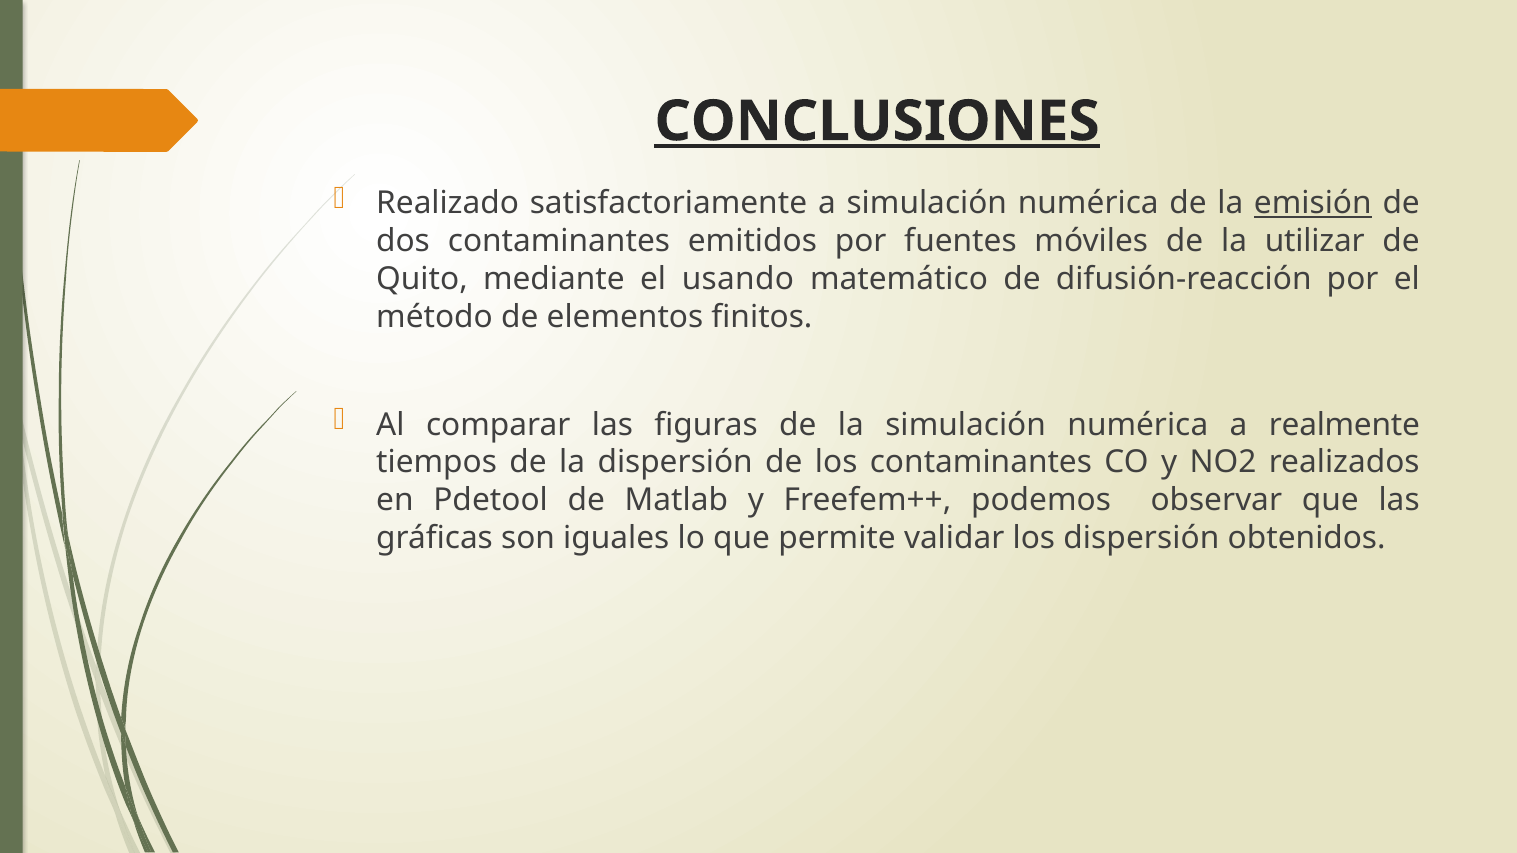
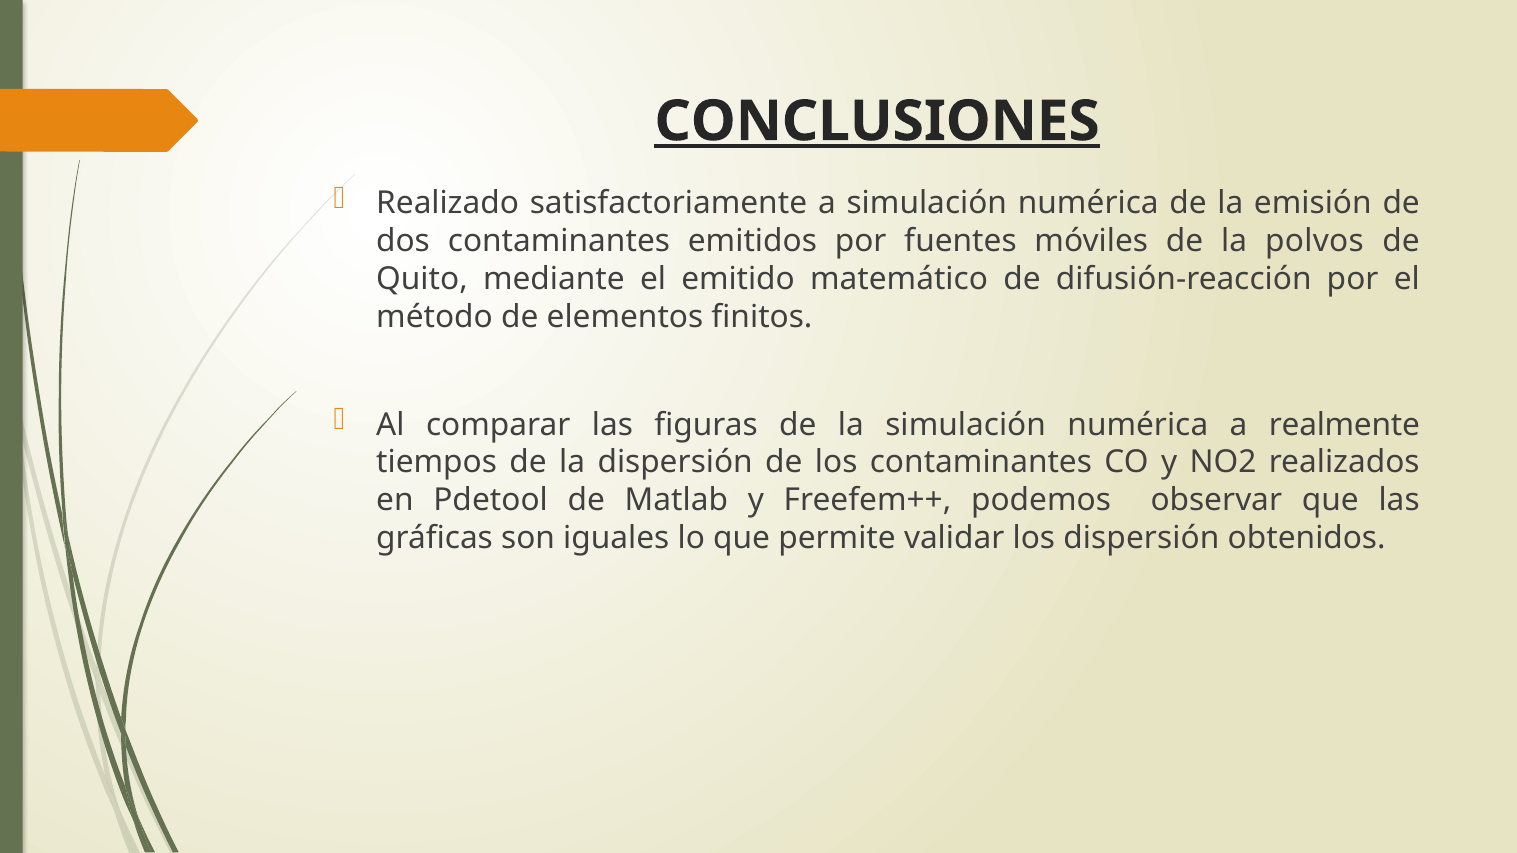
emisión underline: present -> none (1313, 203)
utilizar: utilizar -> polvos (1314, 241)
usando: usando -> emitido (738, 279)
